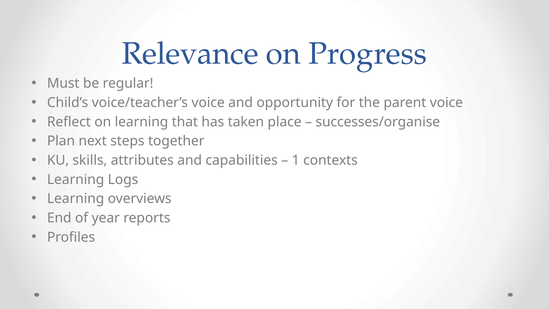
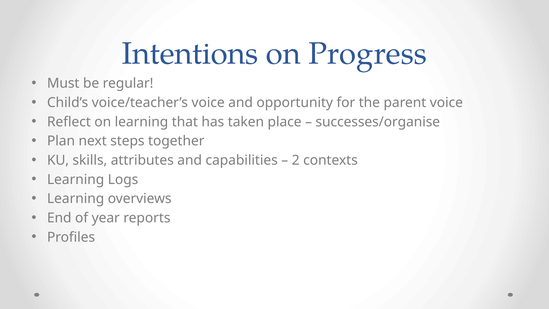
Relevance: Relevance -> Intentions (190, 54)
1: 1 -> 2 (296, 160)
